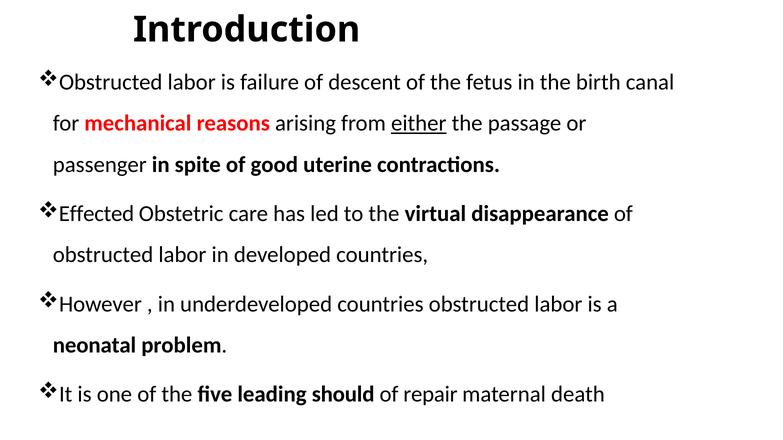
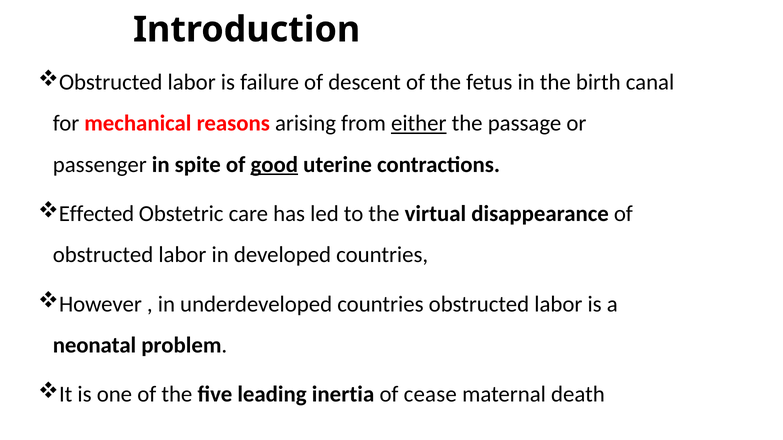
good underline: none -> present (274, 165)
should: should -> inertia (343, 395)
repair: repair -> cease (430, 395)
